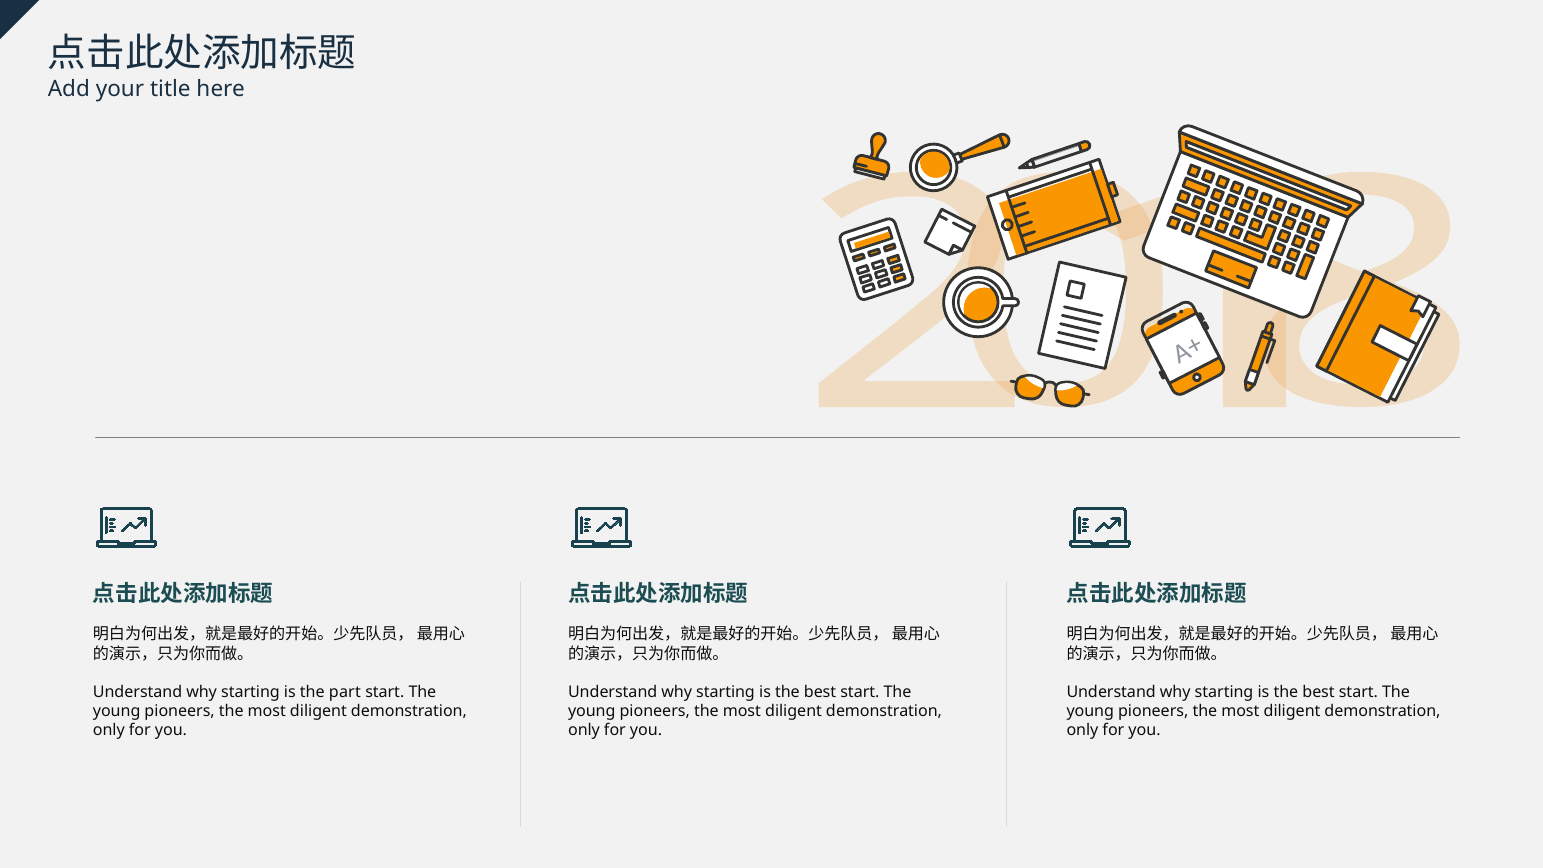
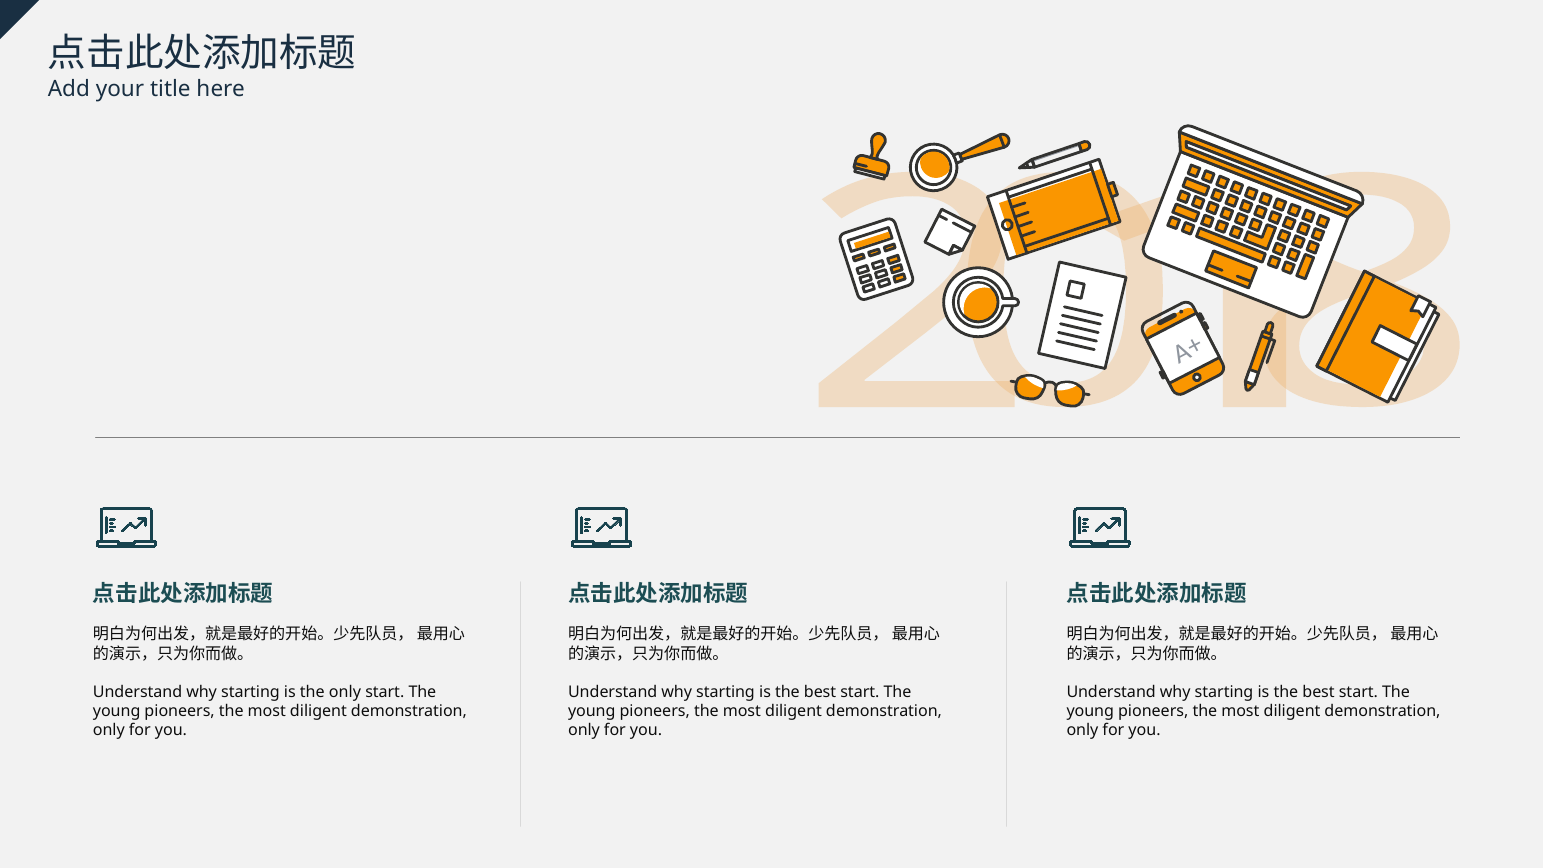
the part: part -> only (345, 692)
